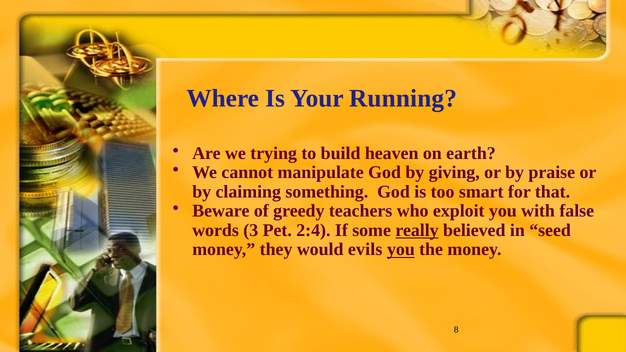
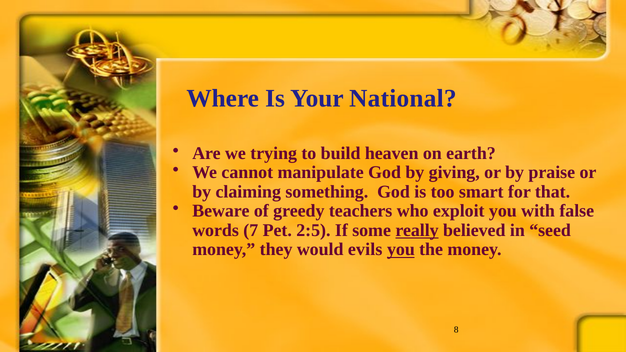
Running: Running -> National (403, 98)
3: 3 -> 7 (251, 230)
2:4: 2:4 -> 2:5 (313, 230)
